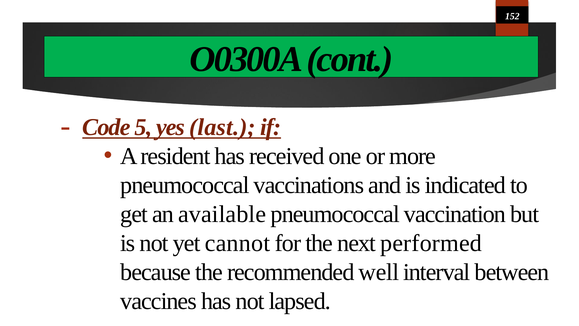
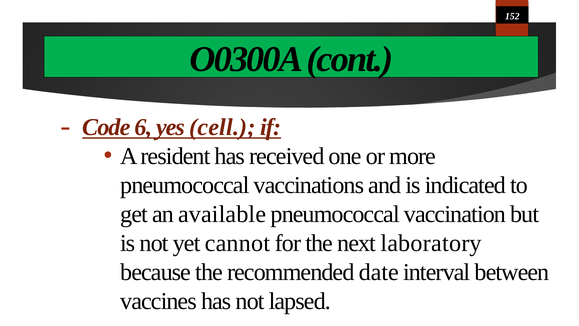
5: 5 -> 6 (143, 127)
last: last -> cell (222, 127)
performed: performed -> laboratory (431, 243)
well: well -> date (379, 272)
